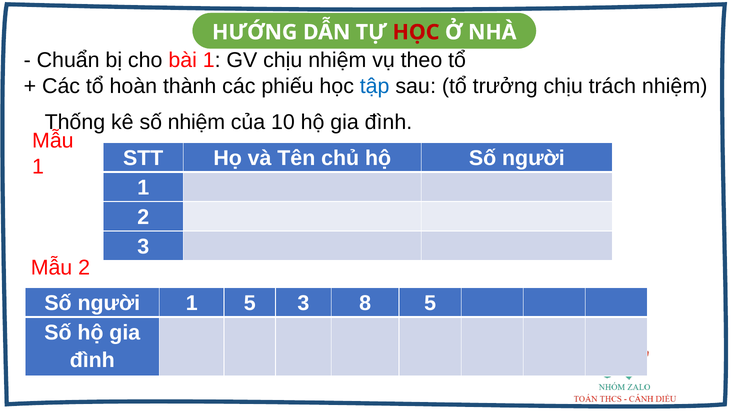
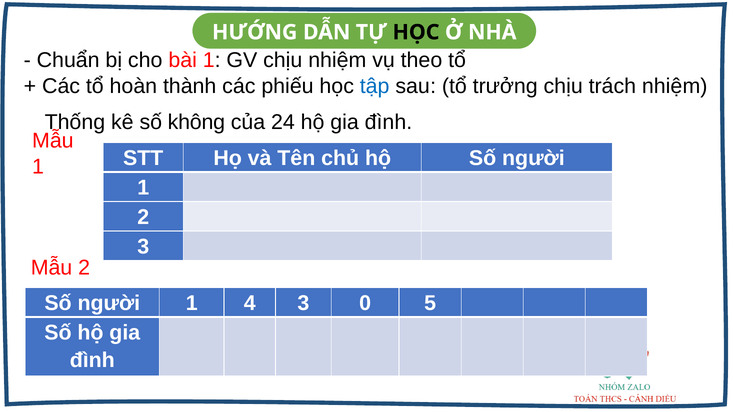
HỌC colour: red -> black (416, 32)
số nhiệm: nhiệm -> không (196, 122)
10: 10 -> 24 (283, 122)
1 5: 5 -> 4 (250, 304)
8: 8 -> 0 (365, 304)
